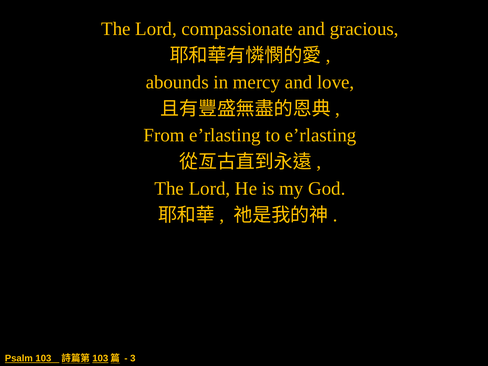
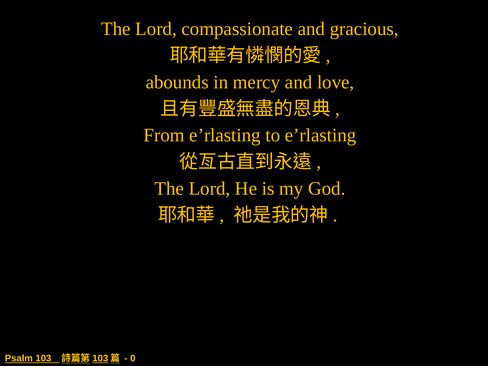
3: 3 -> 0 (133, 359)
